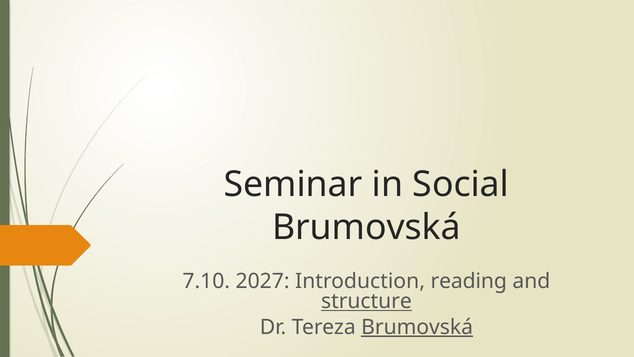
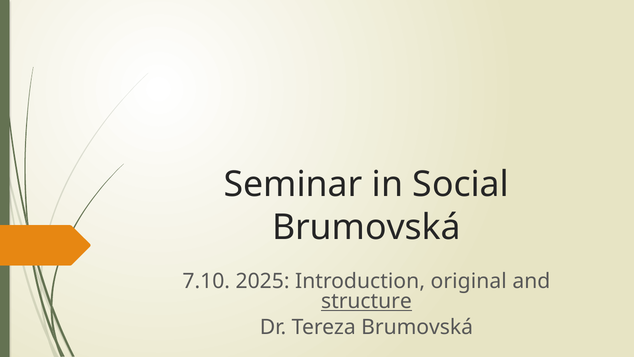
2027: 2027 -> 2025 (263, 281)
reading: reading -> original (469, 281)
Brumovská underline: present -> none (417, 327)
